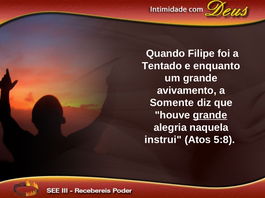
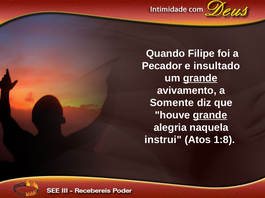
Tentado: Tentado -> Pecador (162, 66)
enquanto: enquanto -> insultado (217, 66)
grande underline: none -> present (200, 78)
5:8: 5:8 -> 1:8 (224, 140)
